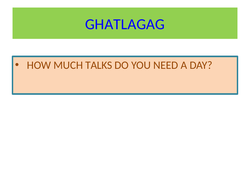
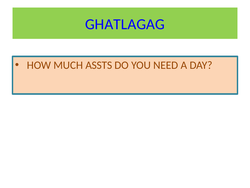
TALKS: TALKS -> ASSTS (99, 65)
